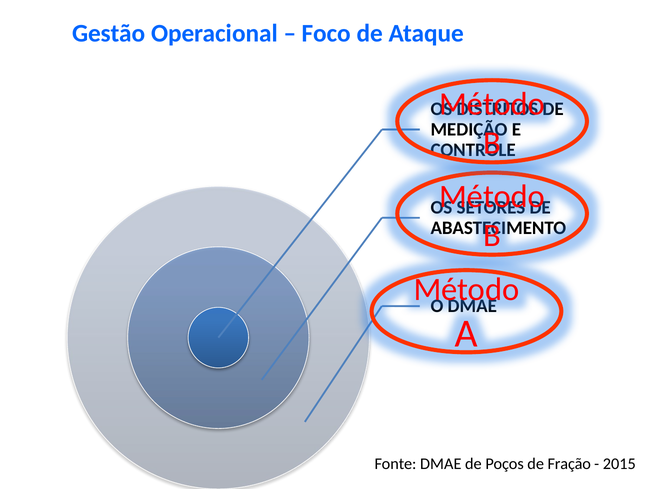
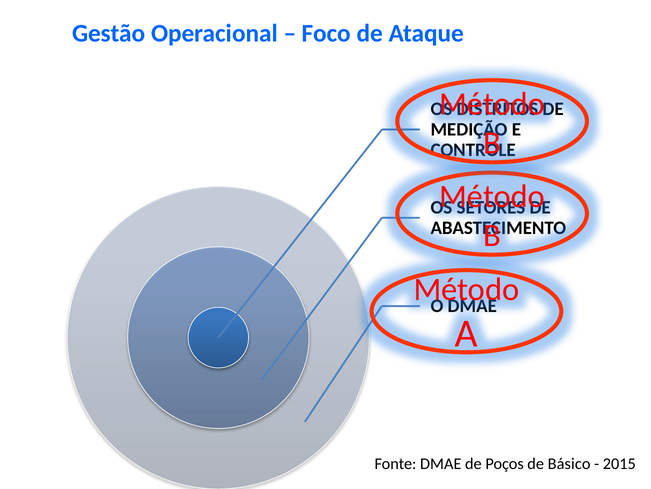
Fração: Fração -> Básico (569, 463)
